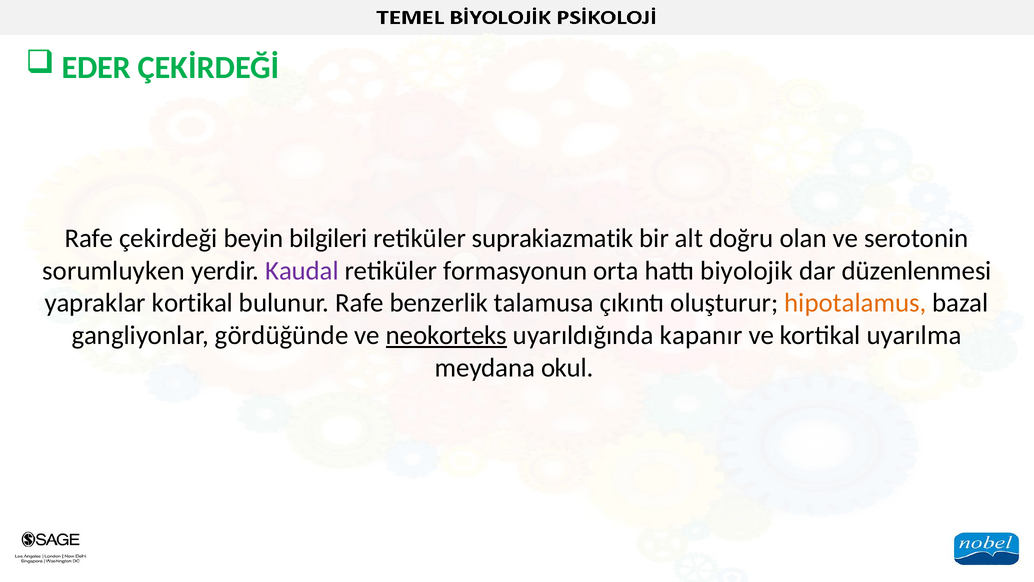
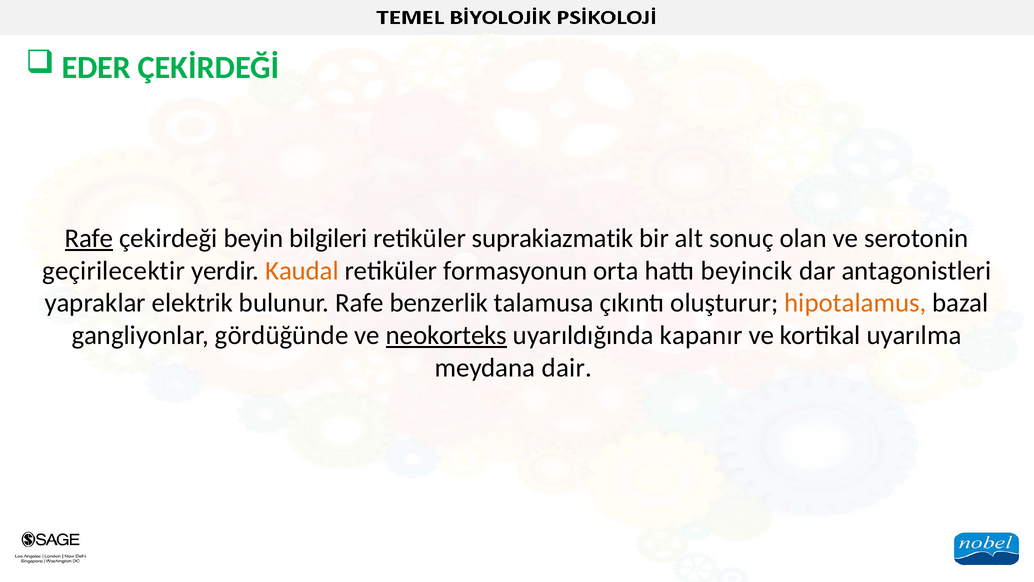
Rafe underline: none -> present (89, 238)
doğru: doğru -> sonuç (741, 238)
sorumluyken: sorumluyken -> geçirilecektir (114, 271)
Kaudal colour: purple -> orange (302, 271)
biyolojik: biyolojik -> beyincik (747, 271)
düzenlenmesi: düzenlenmesi -> antagonistleri (917, 271)
yapraklar kortikal: kortikal -> elektrik (193, 303)
okul: okul -> dair (567, 367)
